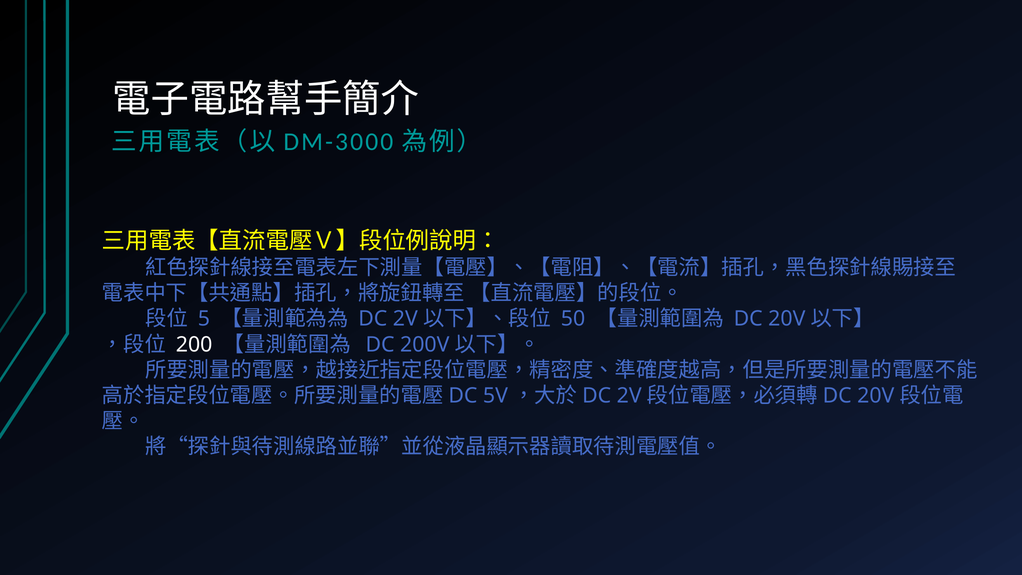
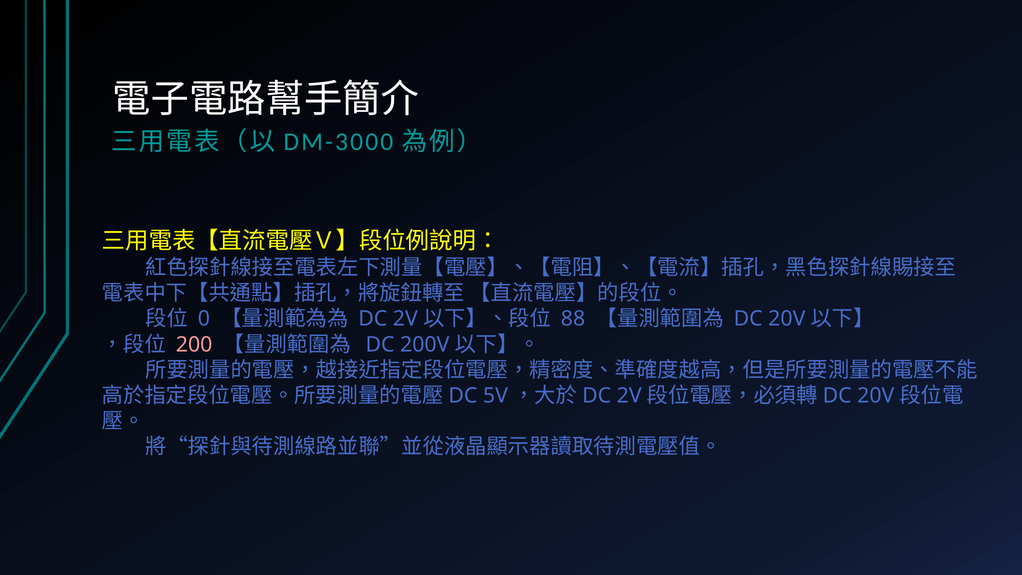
5: 5 -> 0 (204, 319)
50: 50 -> 88 (573, 319)
200 colour: white -> pink (194, 345)
